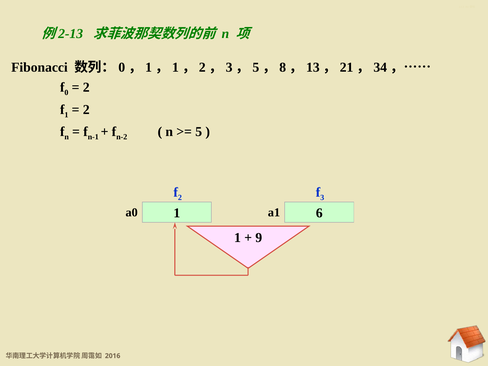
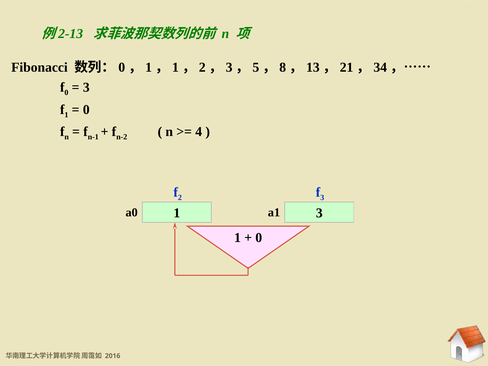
2: 2 -> 3 (86, 87)
2: 2 -> 0 (86, 110)
5: 5 -> 4 (199, 132)
a0 6: 6 -> 3 (319, 213)
9: 9 -> 0 (259, 238)
